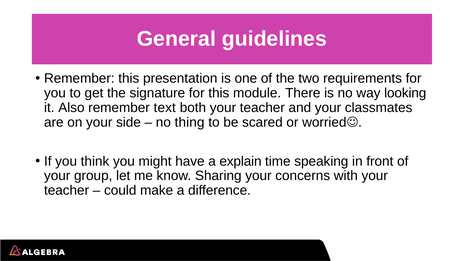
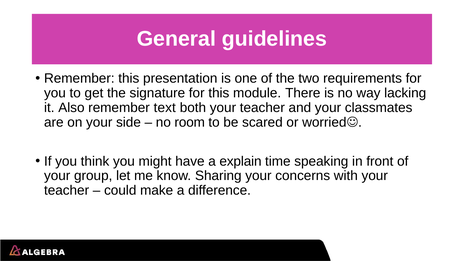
looking: looking -> lacking (405, 93)
thing: thing -> room (190, 122)
